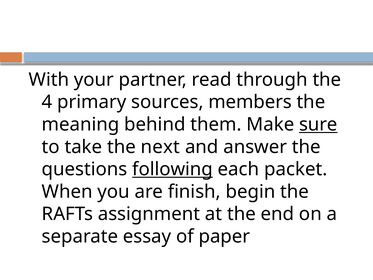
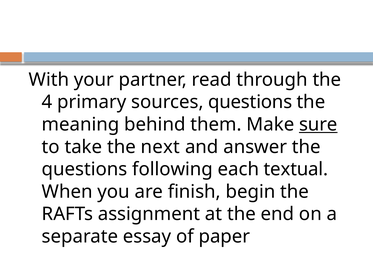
sources members: members -> questions (250, 102)
following underline: present -> none (173, 169)
packet: packet -> textual (296, 169)
